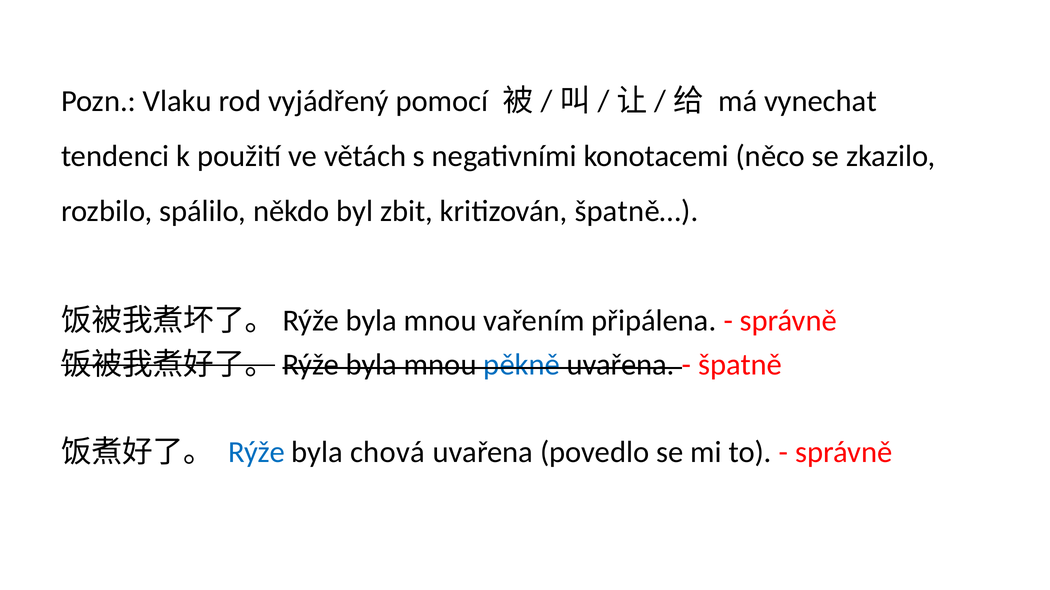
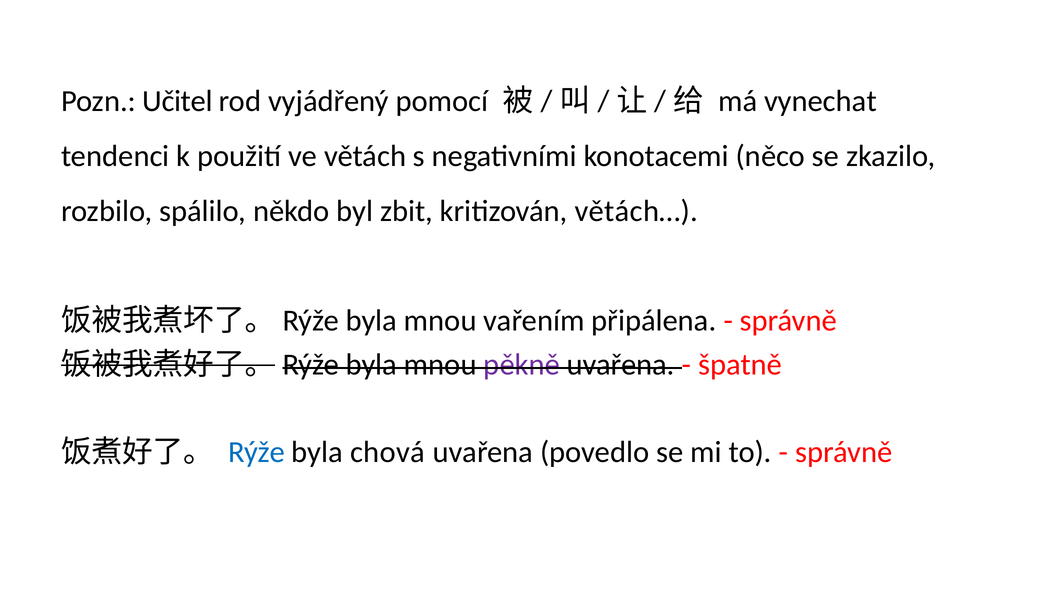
Vlaku: Vlaku -> Učitel (177, 102)
špatně…: špatně… -> větách… (636, 212)
pěkně colour: blue -> purple (522, 365)
